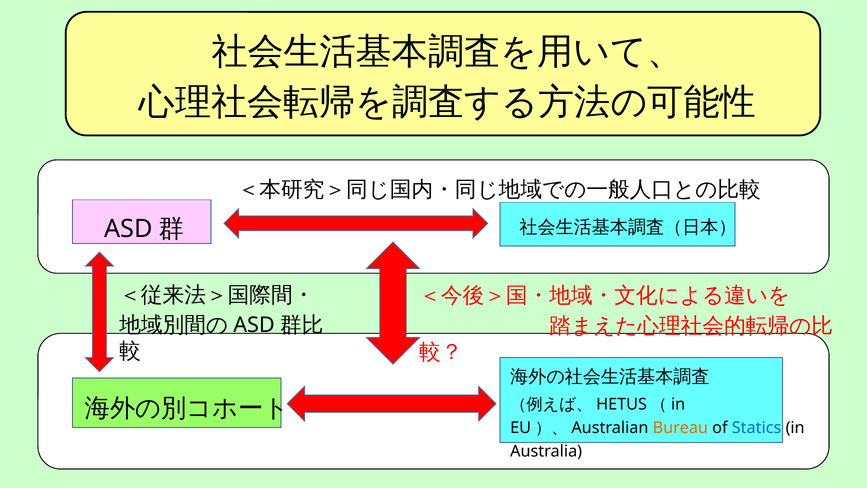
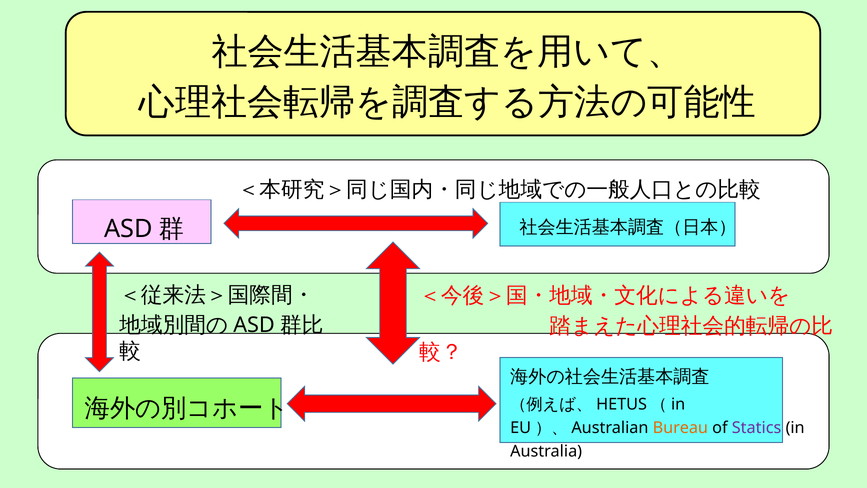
Statics colour: blue -> purple (757, 428)
